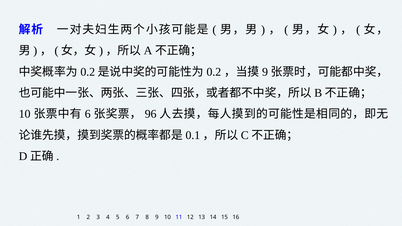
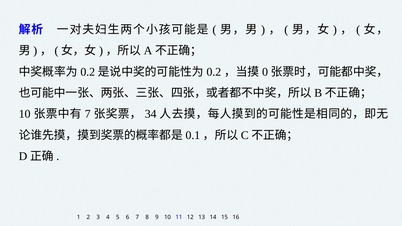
9: 9 -> 0 (265, 72)
6: 6 -> 7 (88, 114)
96: 96 -> 34 (151, 114)
